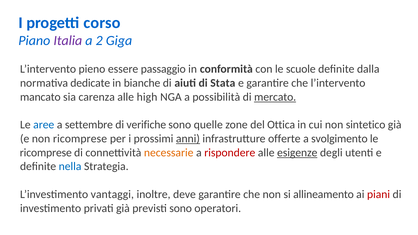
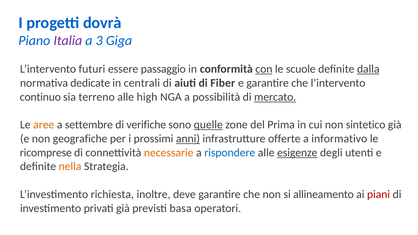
corso: corso -> dovrà (102, 23)
2: 2 -> 3 (99, 41)
pieno: pieno -> futuri (92, 69)
con underline: none -> present (264, 69)
dalla underline: none -> present (368, 69)
bianche: bianche -> centrali (142, 83)
Stata: Stata -> Fiber (223, 83)
mancato: mancato -> continuo (40, 97)
carenza: carenza -> terreno (97, 97)
aree colour: blue -> orange (44, 125)
quelle underline: none -> present (208, 125)
Ottica: Ottica -> Prima (281, 125)
non ricomprese: ricomprese -> geografiche (80, 139)
svolgimento: svolgimento -> informativo (339, 139)
rispondere colour: red -> blue (230, 153)
nella colour: blue -> orange (70, 167)
vantaggi: vantaggi -> richiesta (112, 194)
previsti sono: sono -> basa (181, 208)
